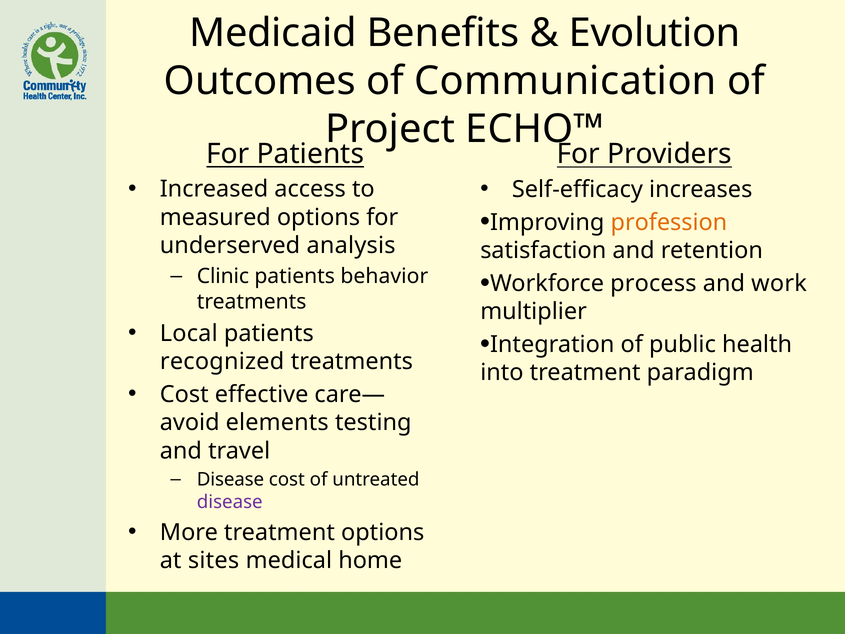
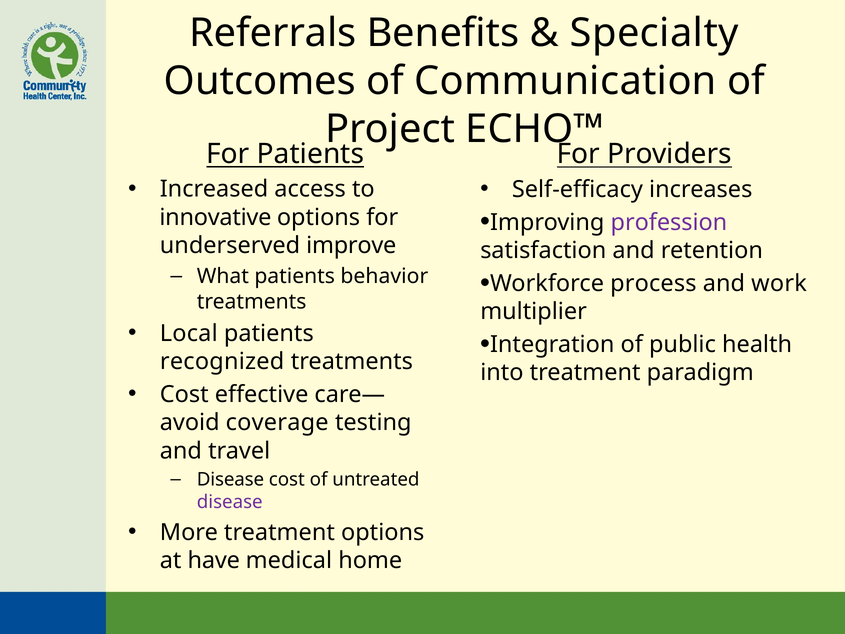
Medicaid: Medicaid -> Referrals (273, 33)
Evolution: Evolution -> Specialty (654, 33)
profession colour: orange -> purple (669, 222)
measured: measured -> innovative (215, 217)
analysis: analysis -> improve (351, 245)
Clinic: Clinic -> What (223, 276)
elements: elements -> coverage (277, 422)
sites: sites -> have (214, 560)
